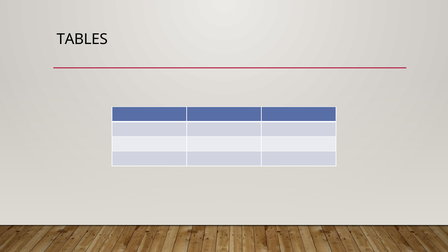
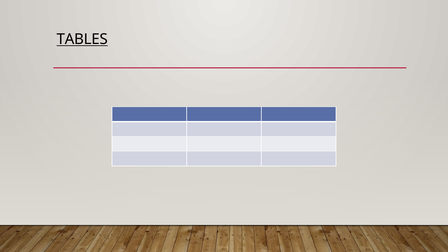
TABLES underline: none -> present (82, 39)
